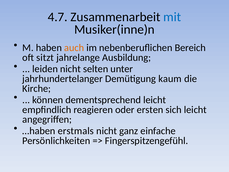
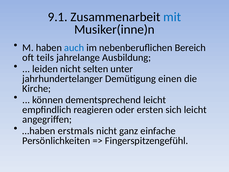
4.7: 4.7 -> 9.1 (58, 17)
auch colour: orange -> blue (74, 48)
sitzt: sitzt -> teils (45, 57)
kaum: kaum -> einen (170, 79)
